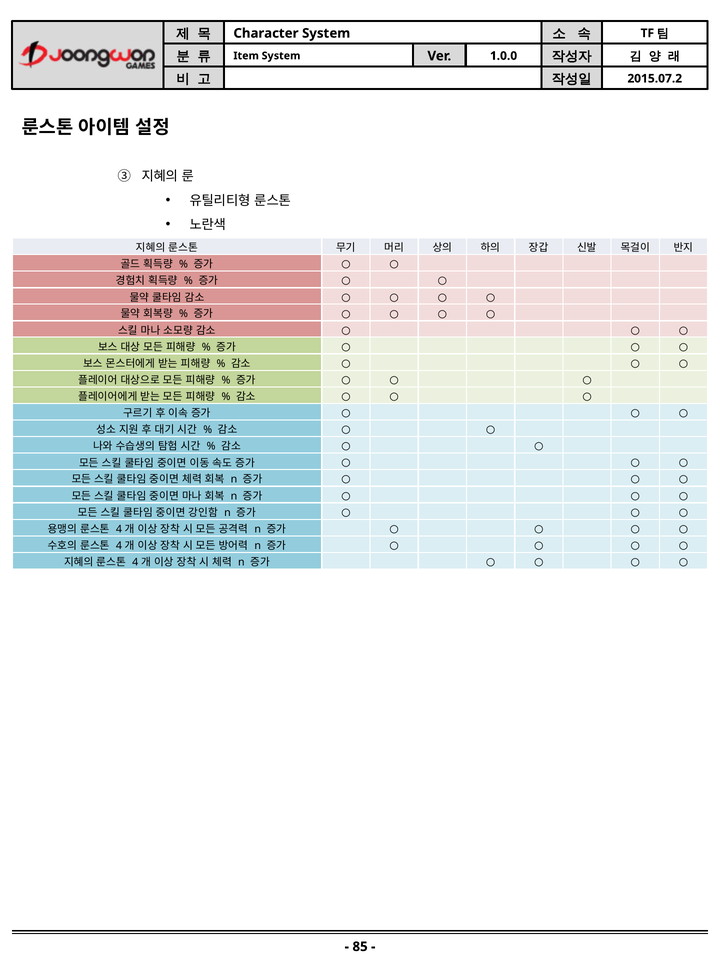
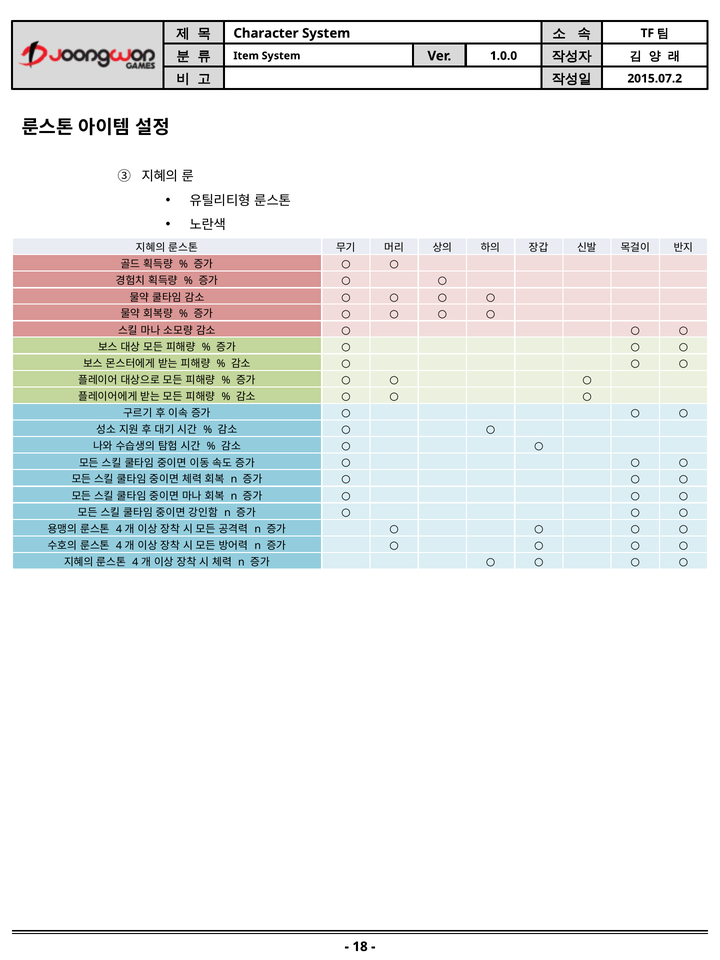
85: 85 -> 18 (360, 947)
